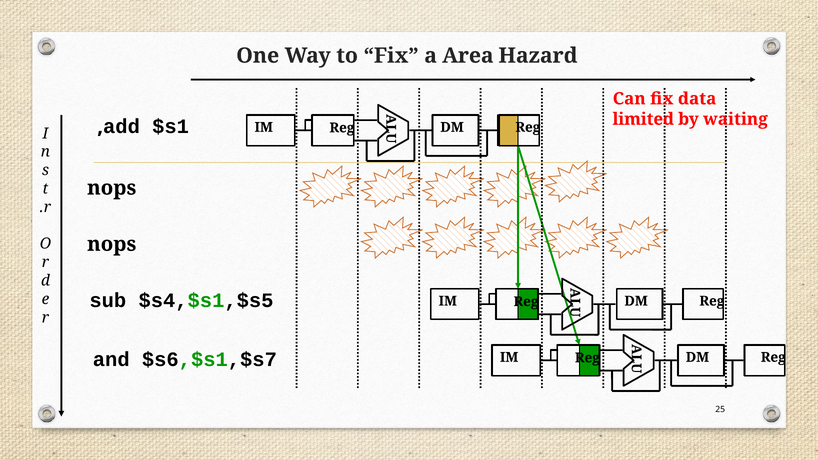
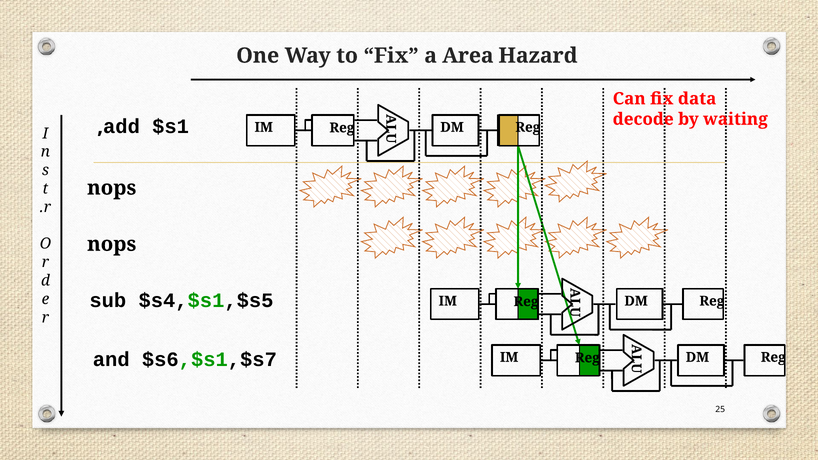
limited: limited -> decode (643, 119)
